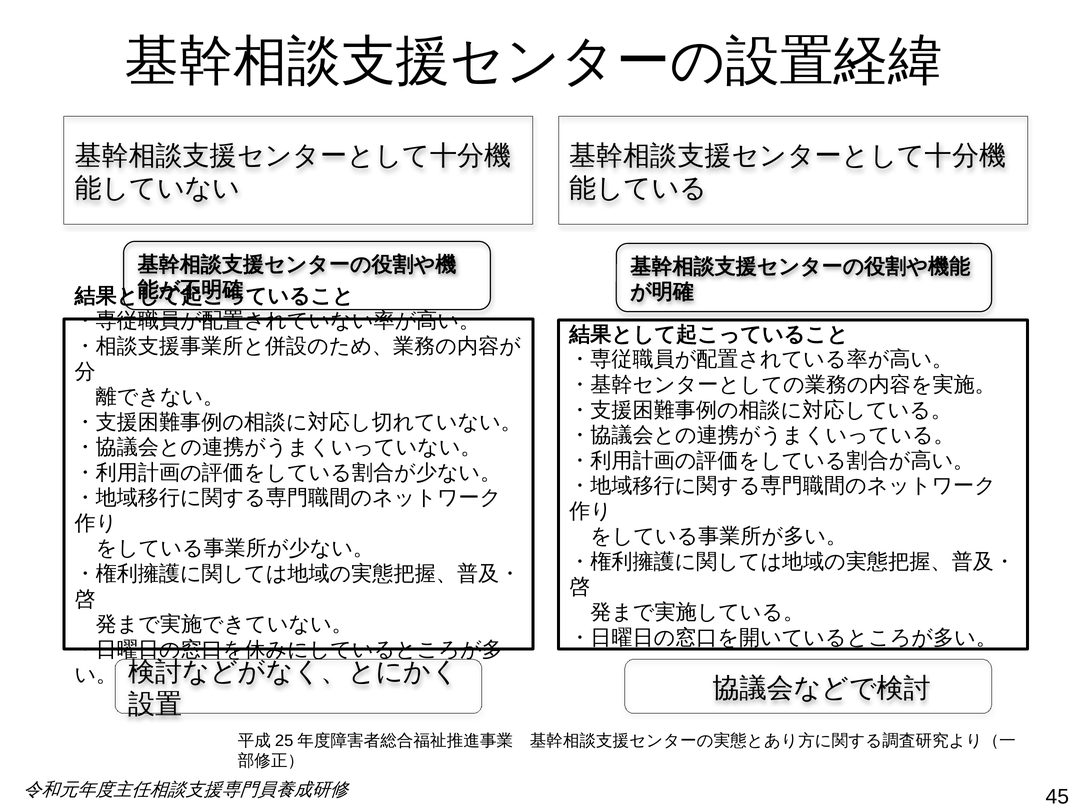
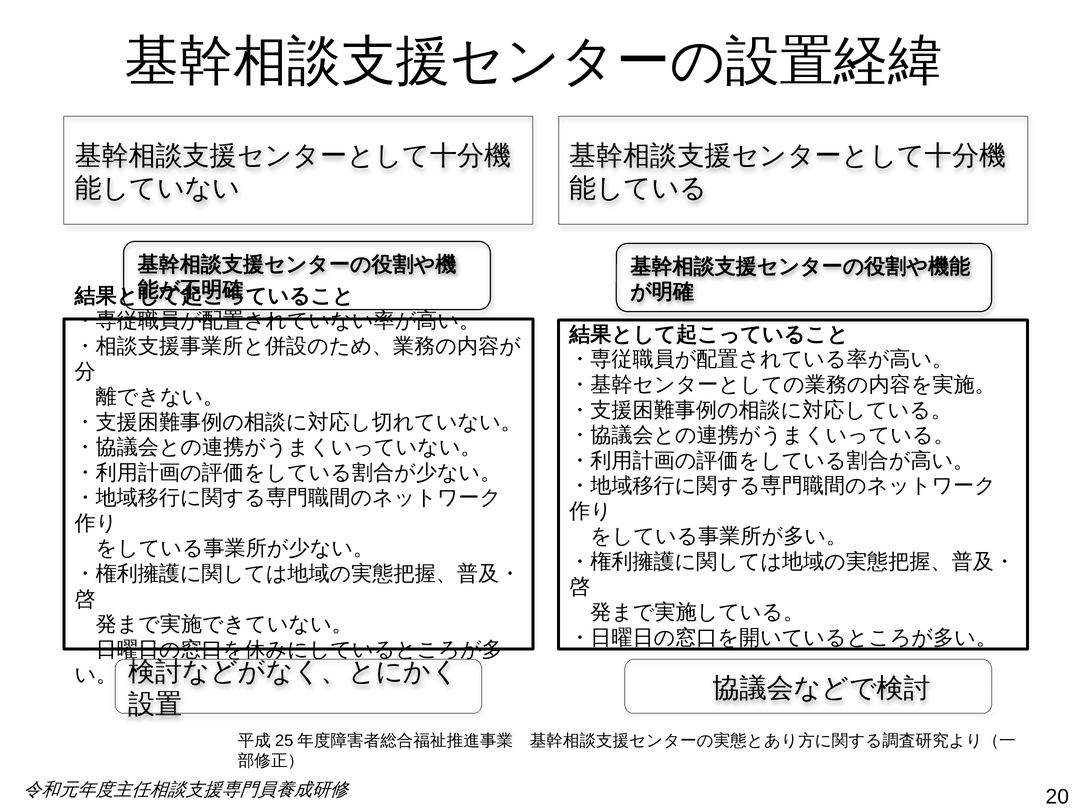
45: 45 -> 20 (1057, 797)
